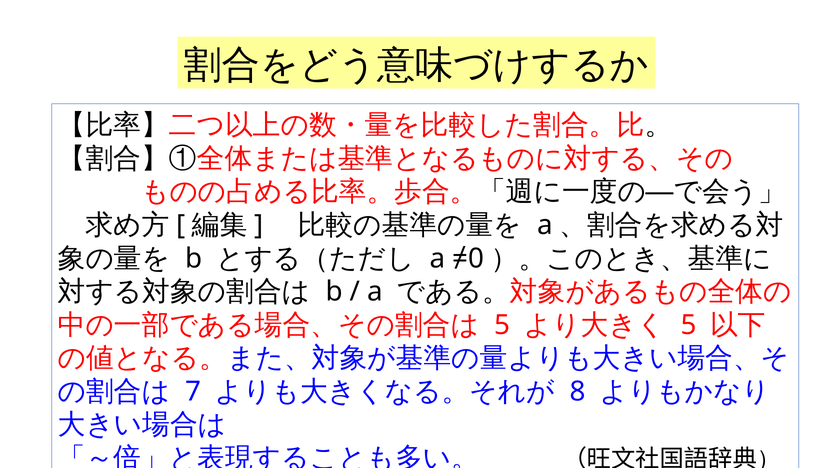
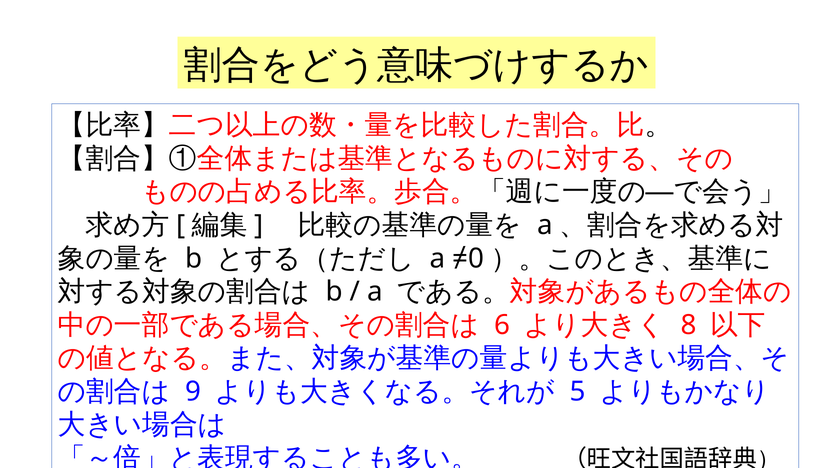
5: 5 -> 6 (502, 325)
5: 5 -> 8 (688, 325)
7: 7 -> 9 (193, 392)
8: 8 -> 5 (578, 392)
